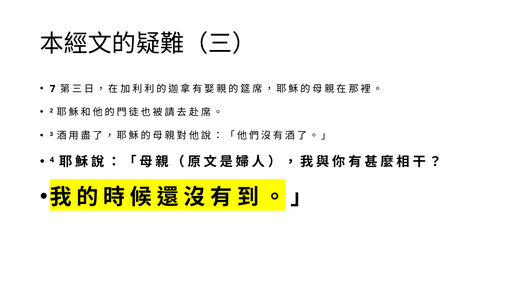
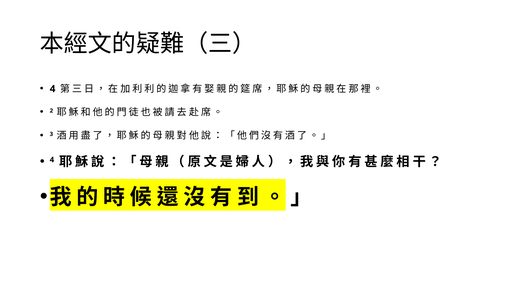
7: 7 -> 4 (53, 89)
